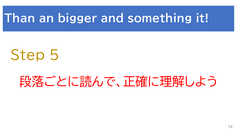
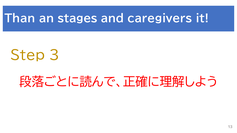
bigger: bigger -> stages (77, 19)
something: something -> caregivers (160, 19)
5: 5 -> 3 (54, 55)
